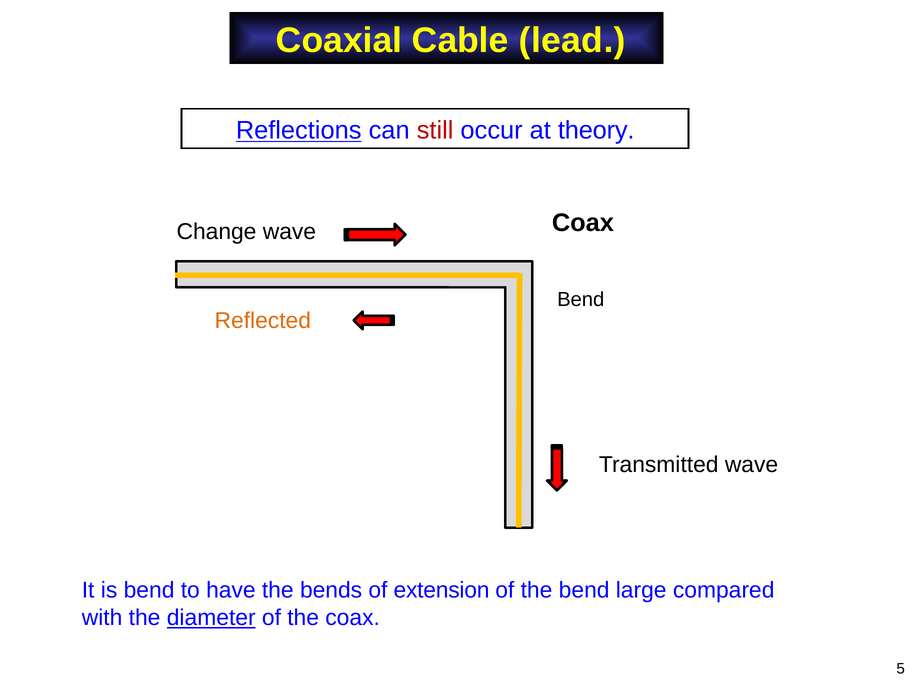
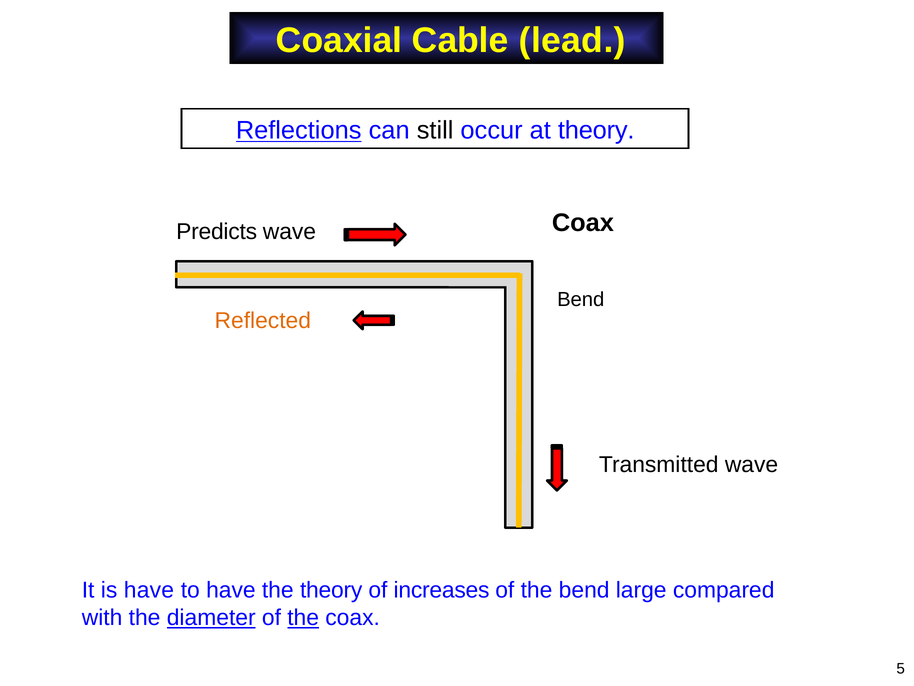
still colour: red -> black (435, 130)
Change: Change -> Predicts (217, 231)
is bend: bend -> have (149, 590)
the bends: bends -> theory (331, 590)
extension: extension -> increases (442, 590)
the underline: none -> present (303, 617)
